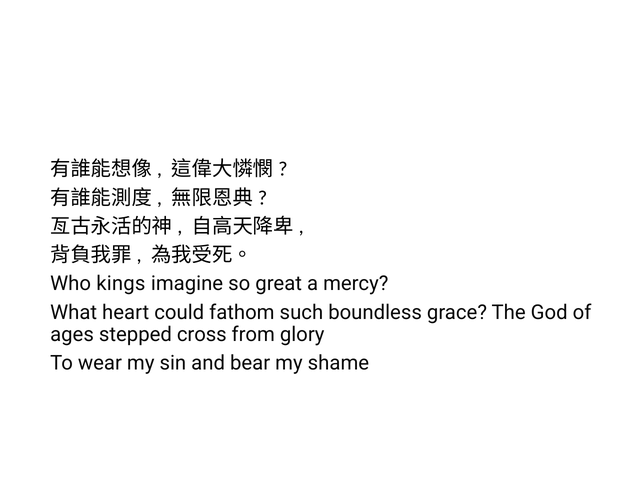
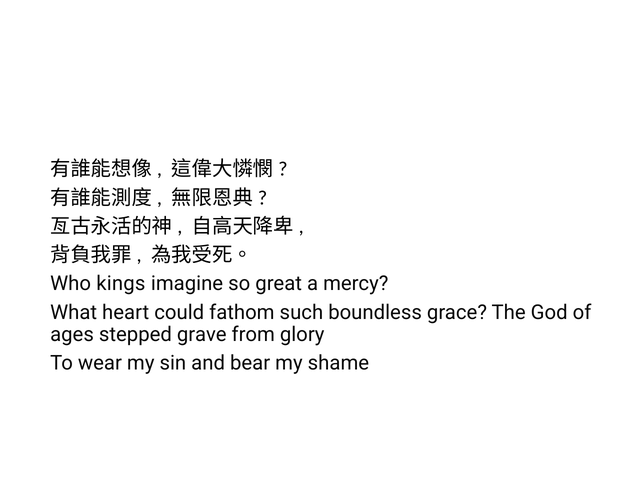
cross: cross -> grave (202, 334)
